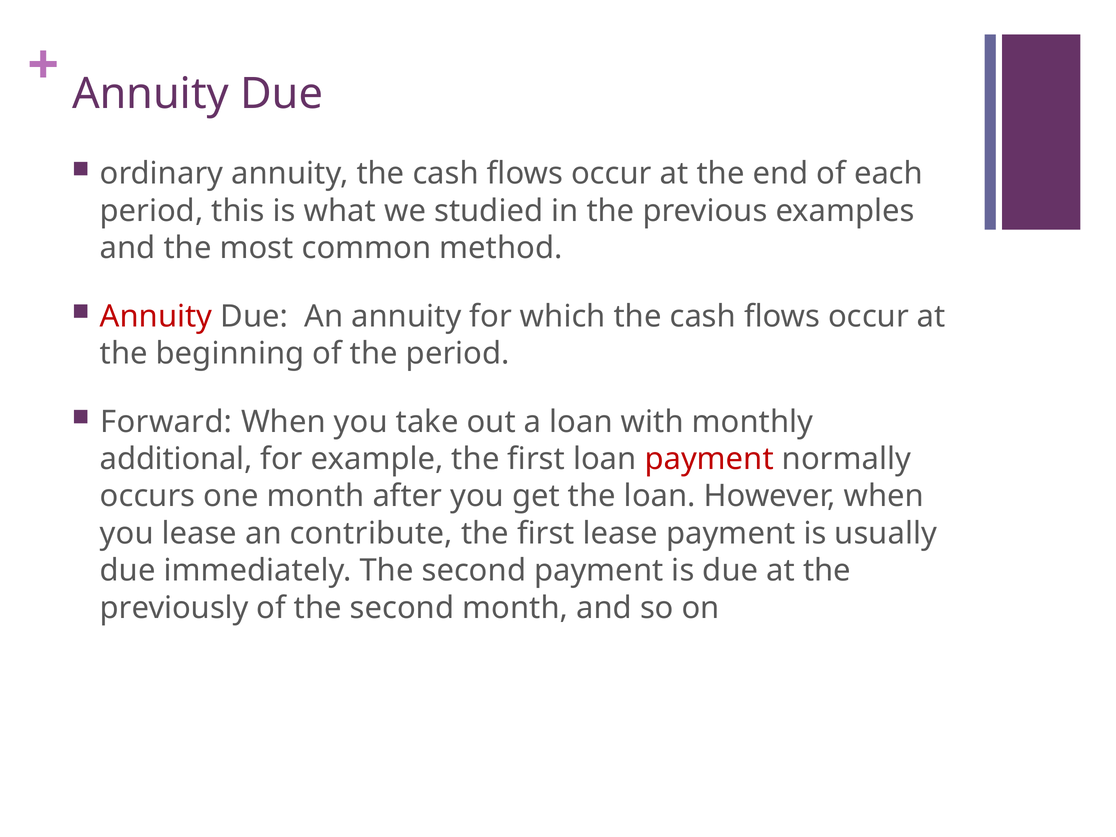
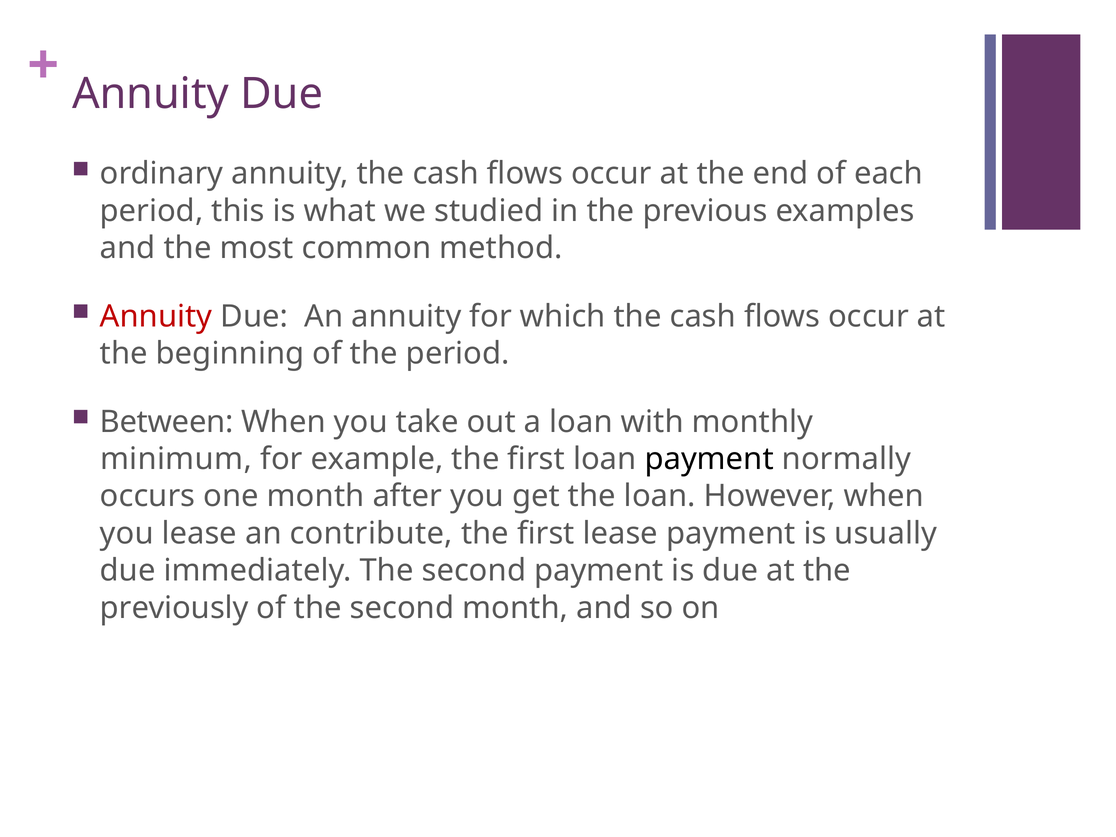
Forward: Forward -> Between (167, 422)
additional: additional -> minimum (176, 459)
payment colour: red -> black (709, 459)
